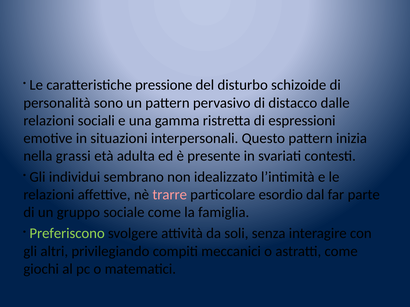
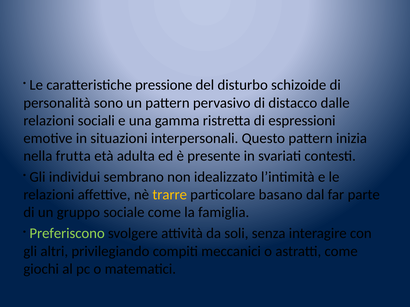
grassi: grassi -> frutta (73, 156)
trarre colour: pink -> yellow (170, 195)
esordio: esordio -> basano (281, 195)
